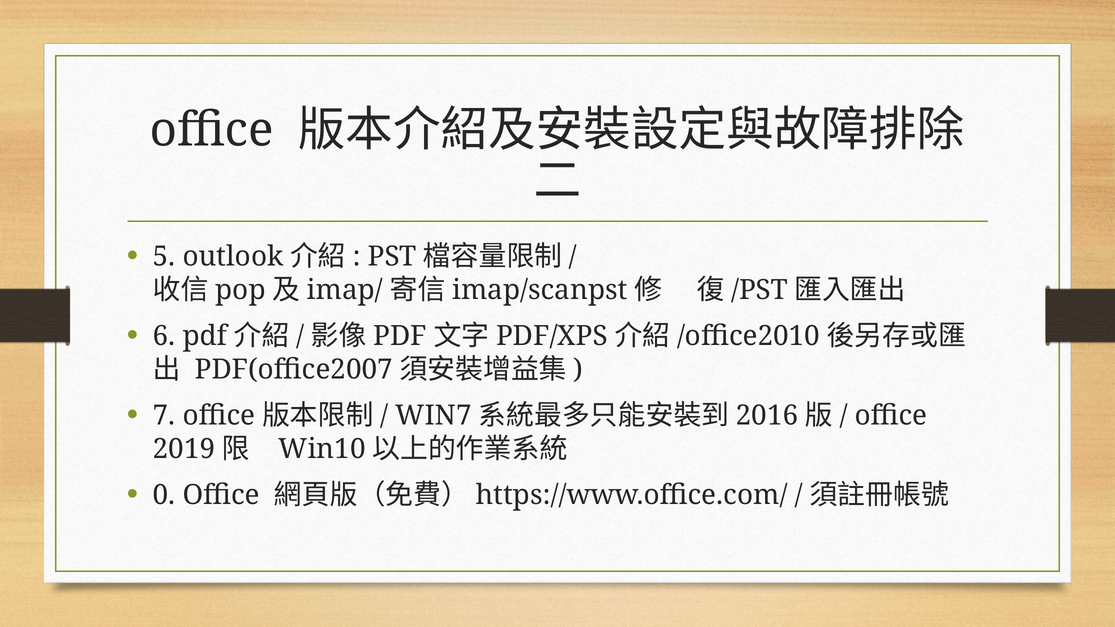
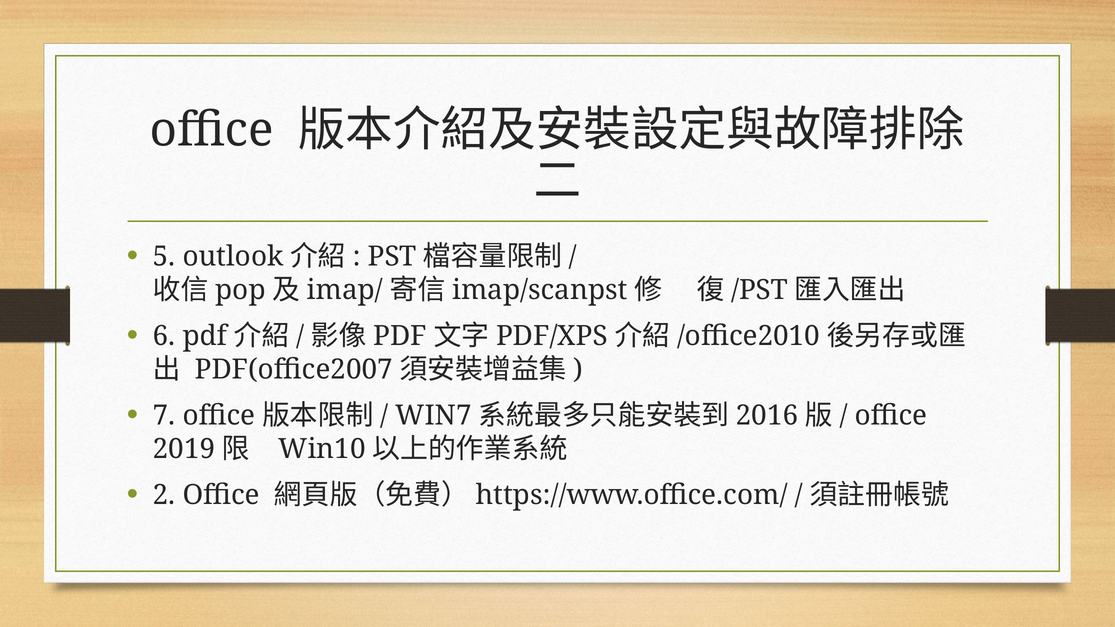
0: 0 -> 2 (164, 495)
